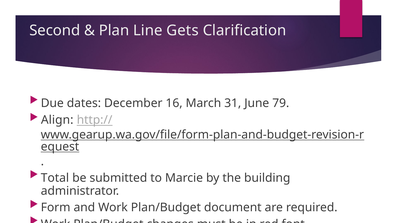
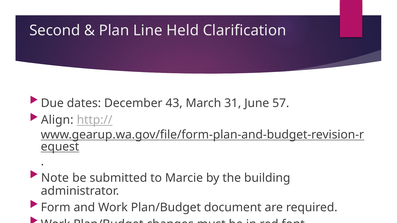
Gets: Gets -> Held (183, 31)
16: 16 -> 43 (174, 103)
79: 79 -> 57 (281, 103)
Total: Total -> Note (55, 178)
